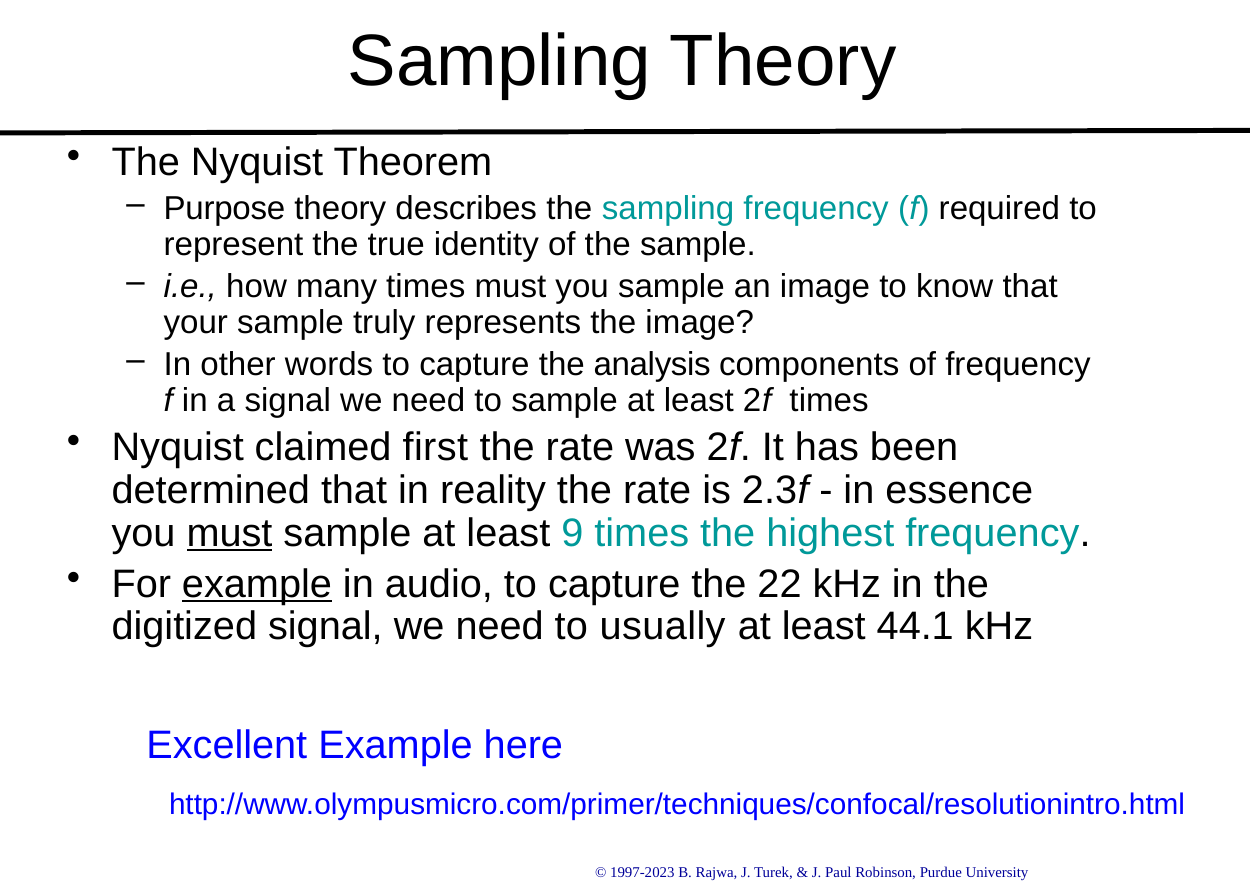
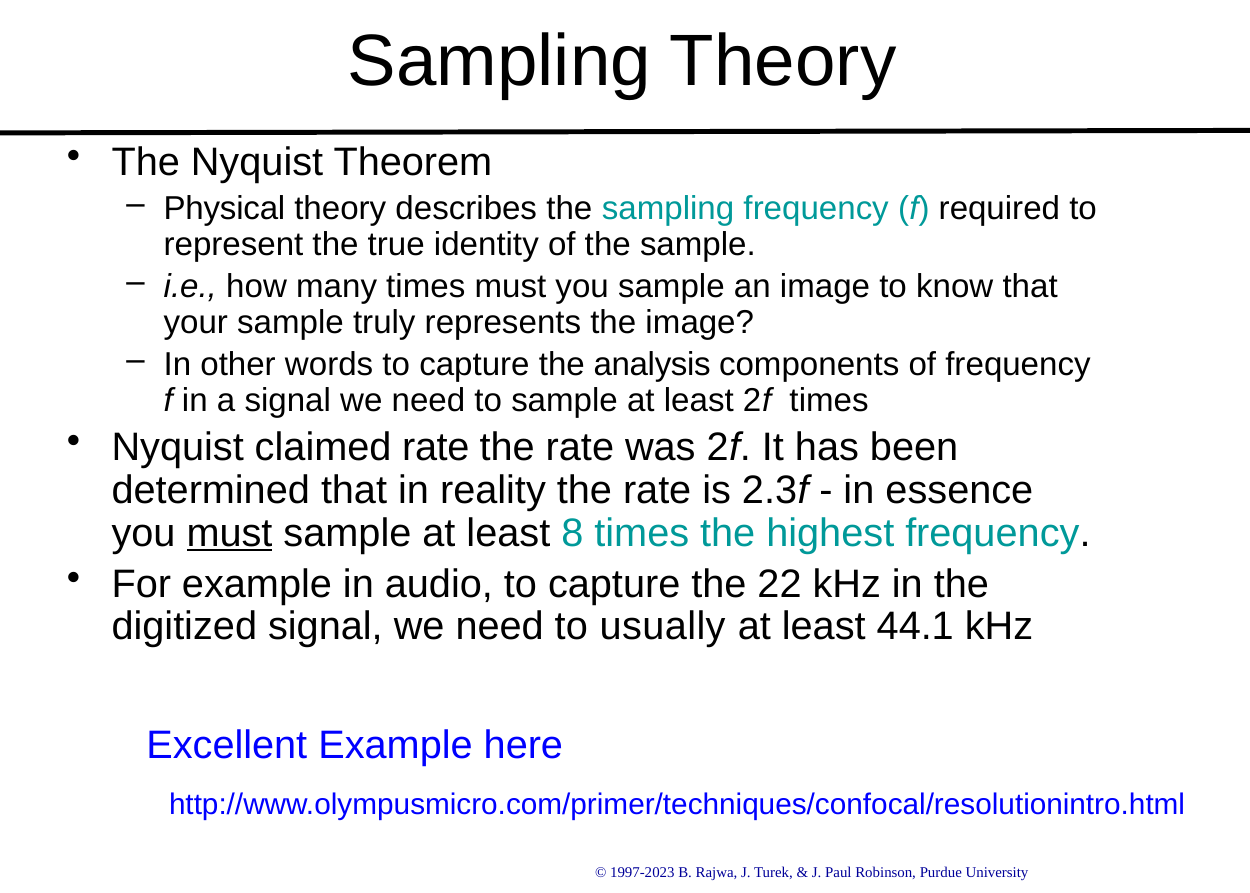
Purpose: Purpose -> Physical (224, 208)
claimed first: first -> rate (436, 447)
9: 9 -> 8 (572, 533)
example underline: present -> none (257, 584)
